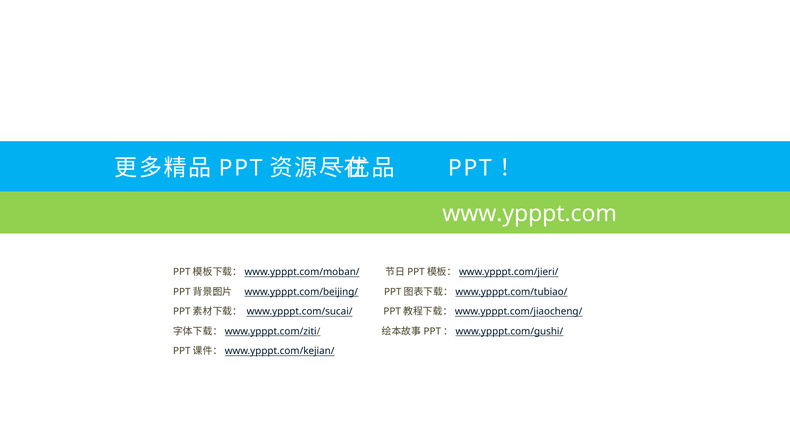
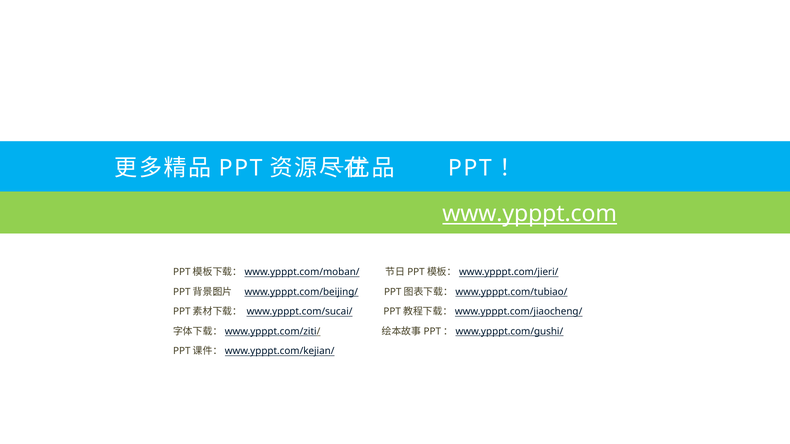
www.ypppt.com underline: none -> present (530, 214)
